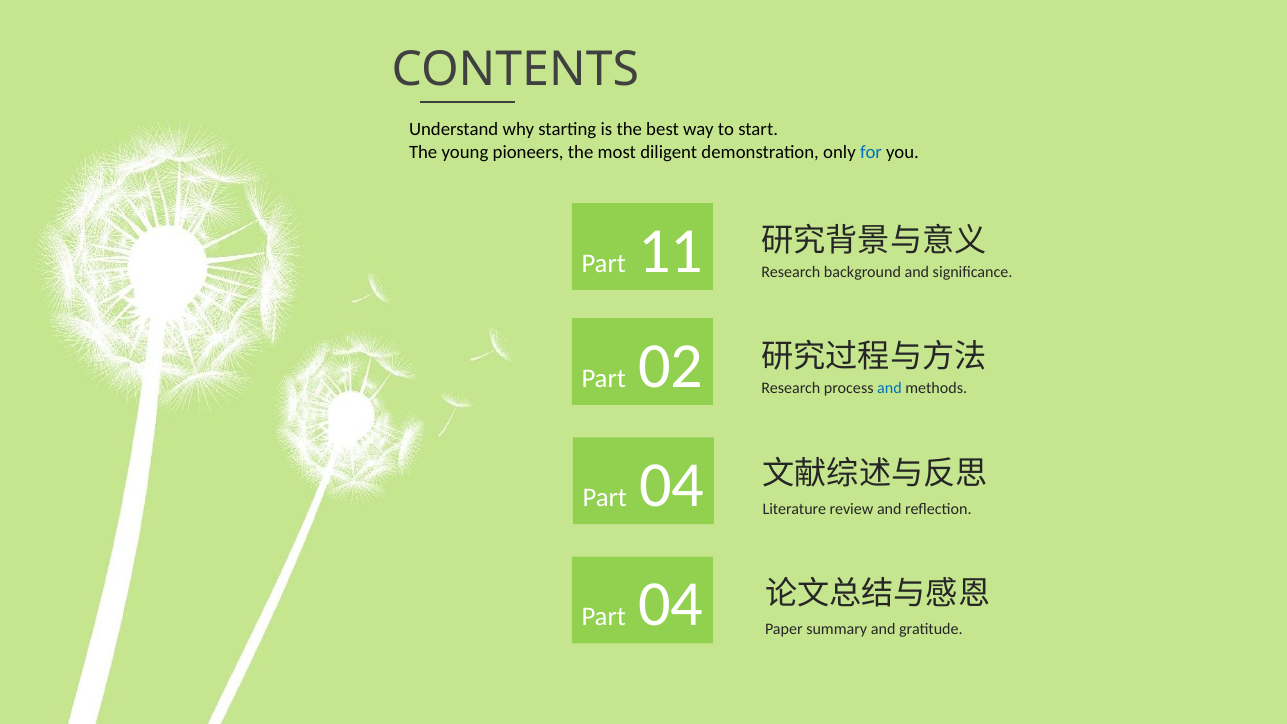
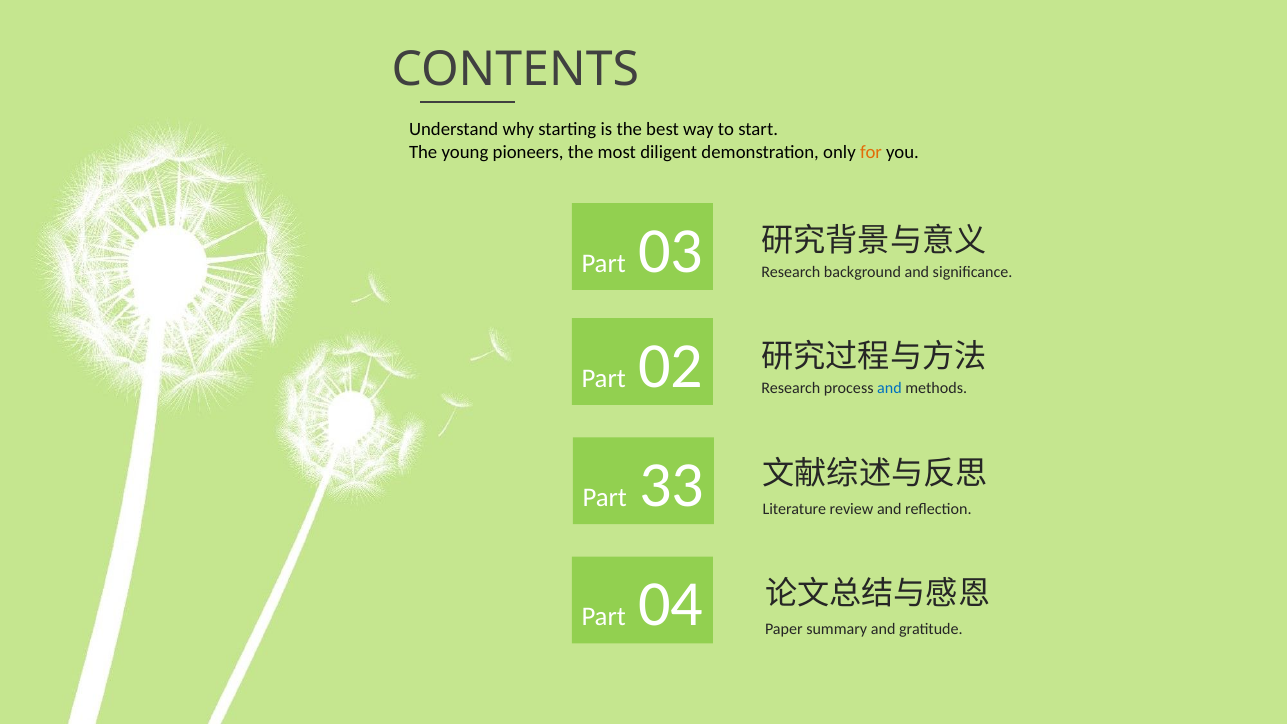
for colour: blue -> orange (871, 152)
11: 11 -> 03 (671, 251)
04: 04 -> 33 (672, 485)
